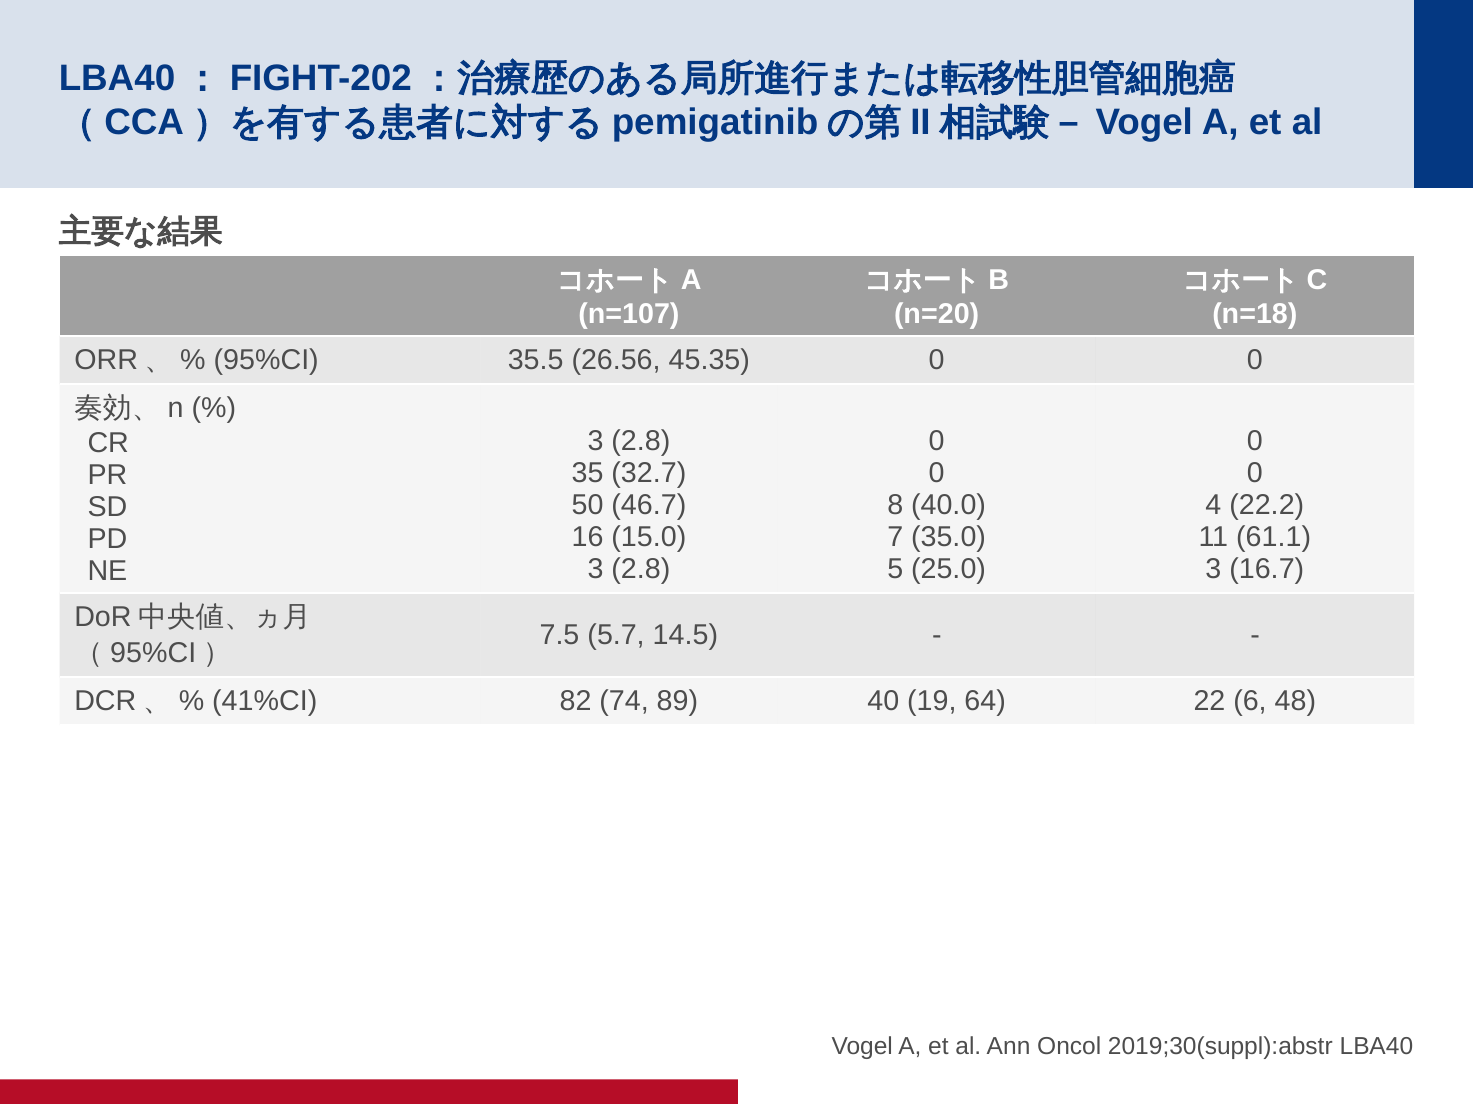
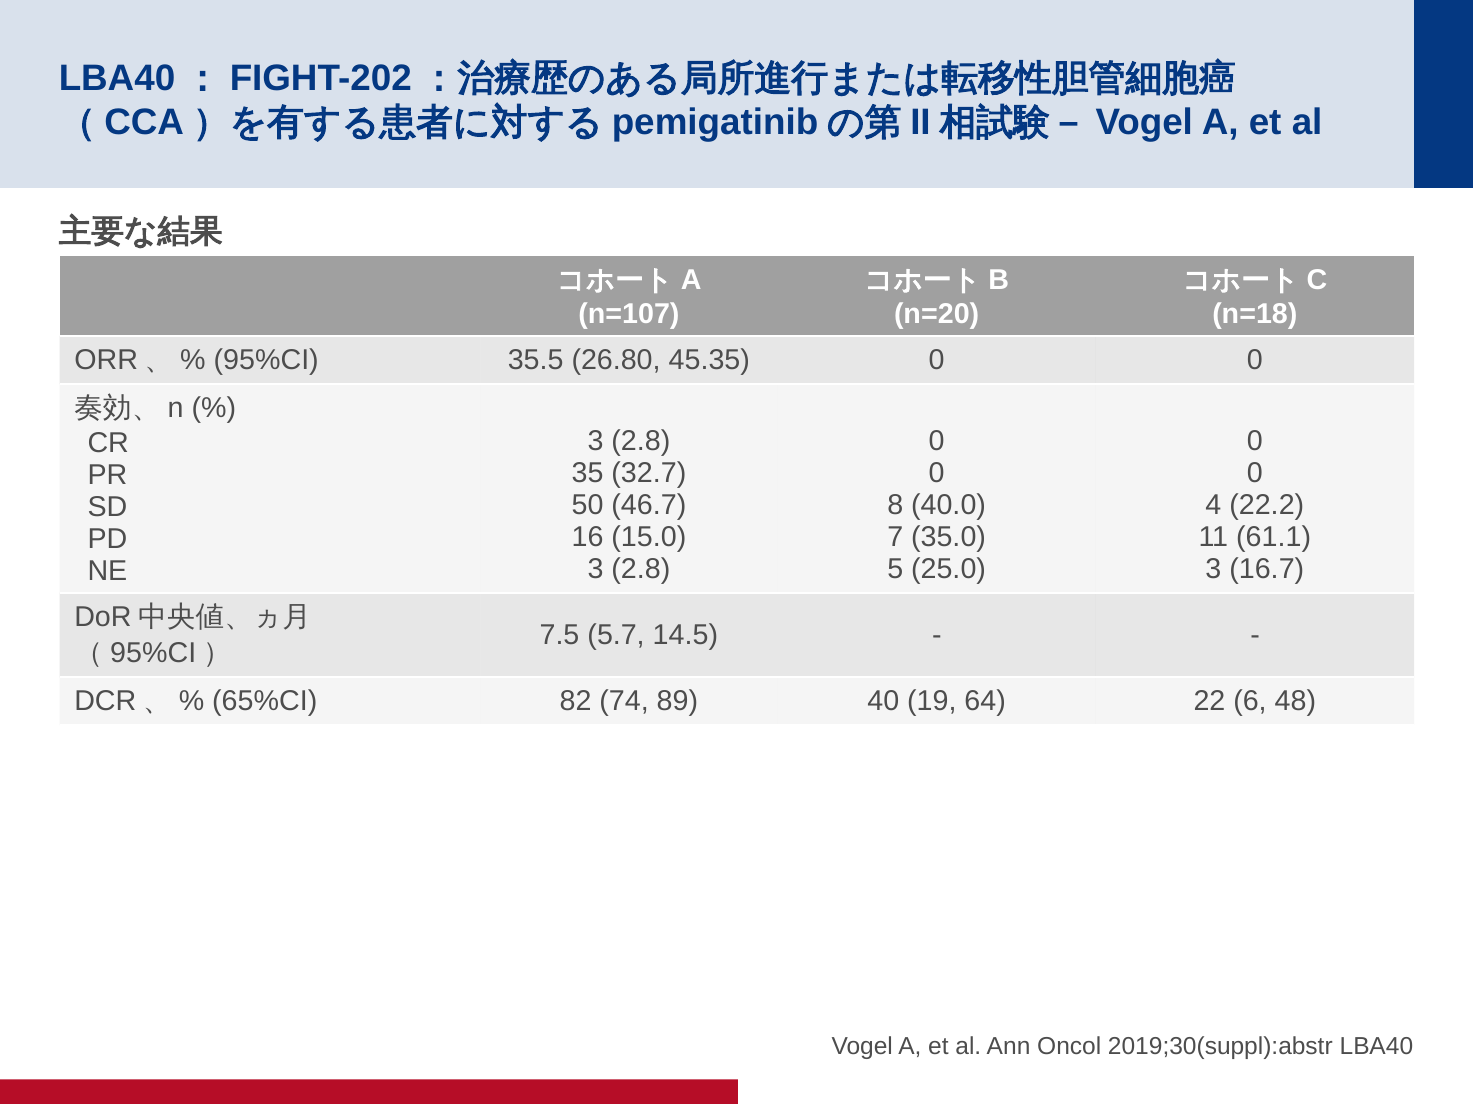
26.56: 26.56 -> 26.80 (616, 361)
41%CI: 41%CI -> 65%CI (265, 702)
